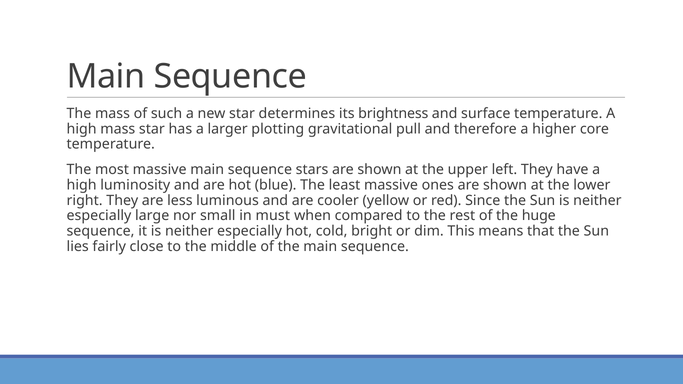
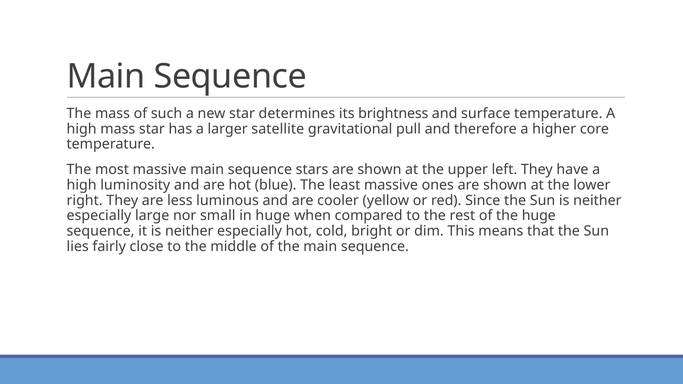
plotting: plotting -> satellite (278, 129)
in must: must -> huge (273, 216)
